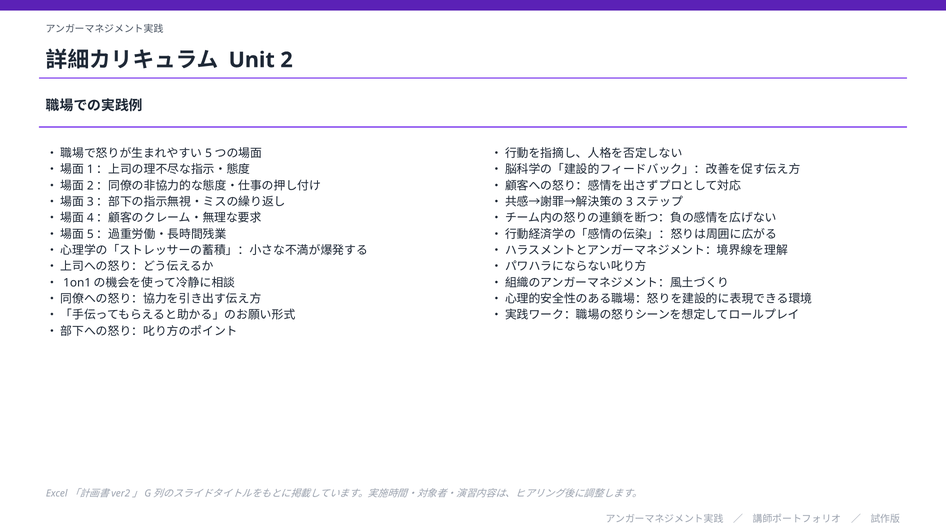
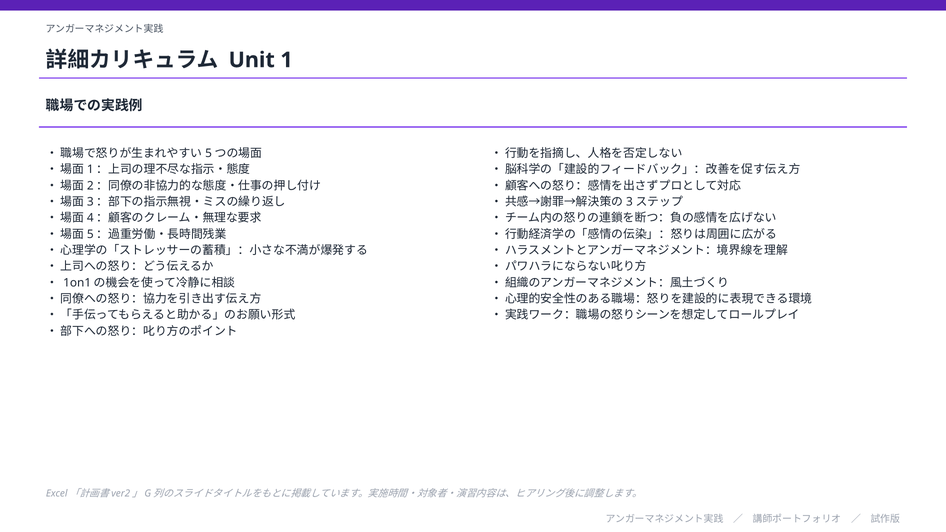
2: 2 -> 1 (287, 60)
